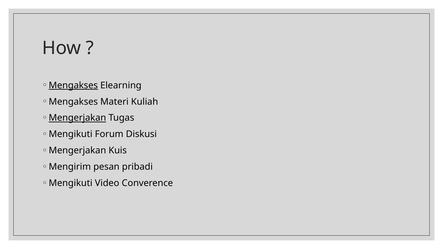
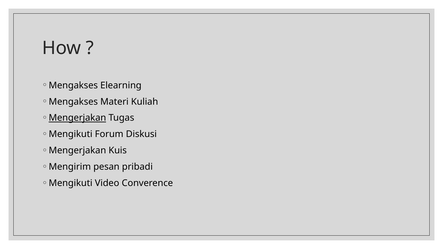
Mengakses underline: present -> none (73, 85)
